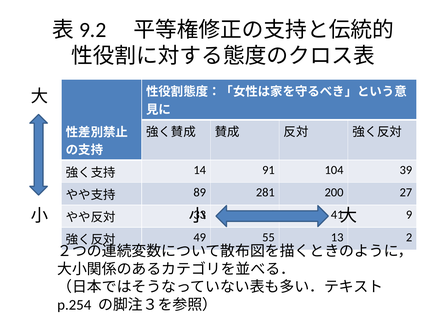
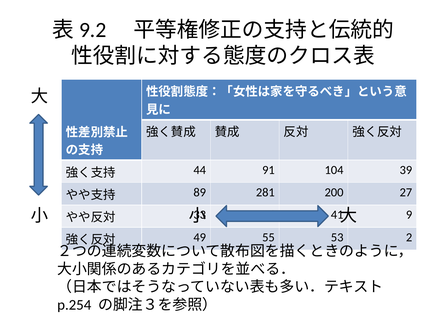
14: 14 -> 44 (200, 170)
13: 13 -> 53 (337, 238)
